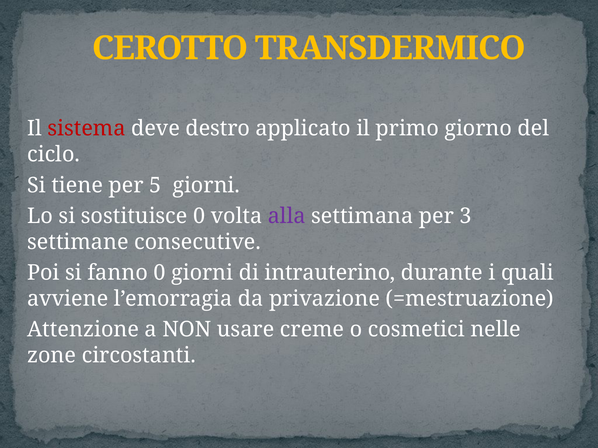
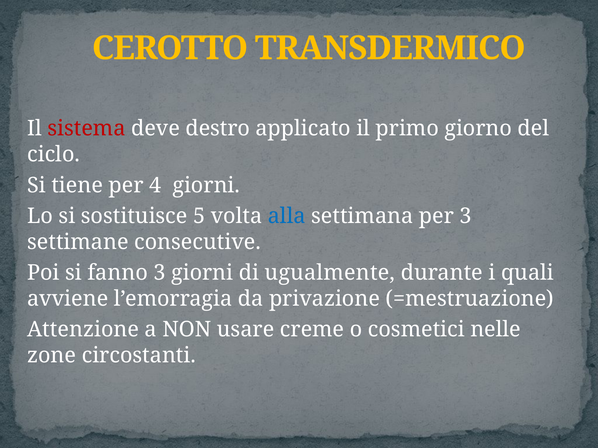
5: 5 -> 4 (155, 185)
sostituisce 0: 0 -> 5 (199, 216)
alla colour: purple -> blue (287, 216)
fanno 0: 0 -> 3 (160, 273)
intrauterino: intrauterino -> ugualmente (330, 273)
